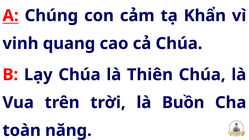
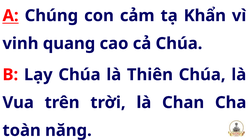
Buồn: Buồn -> Chan (183, 103)
